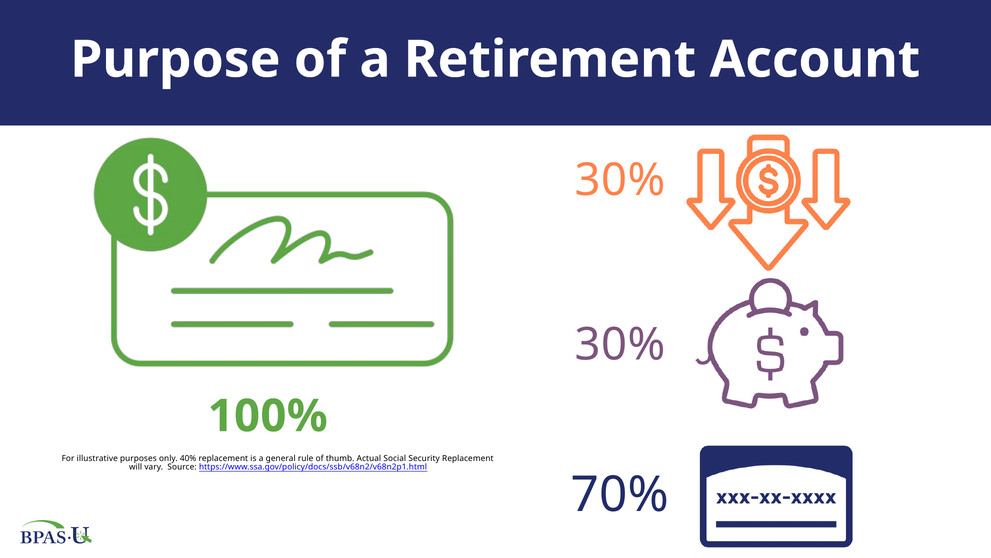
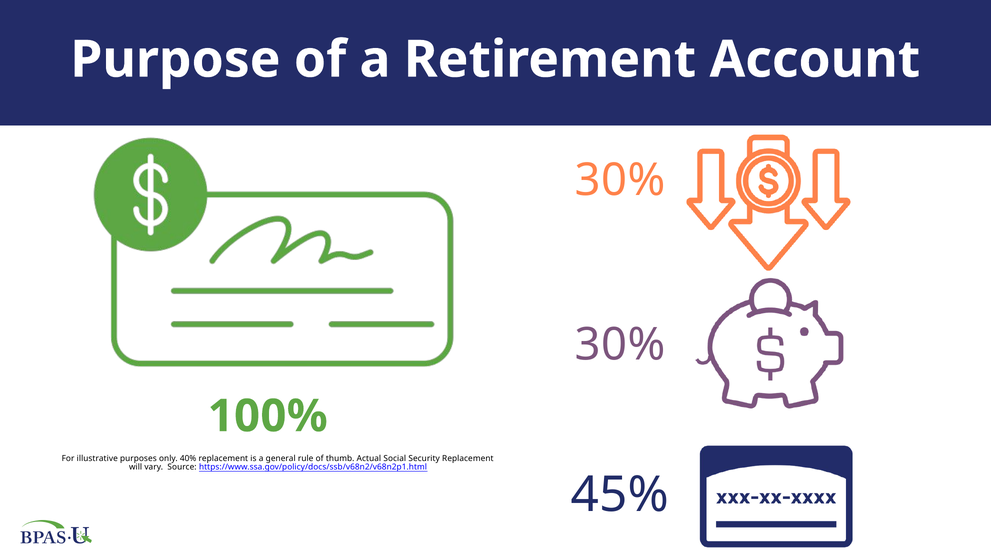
70%: 70% -> 45% (620, 495)
